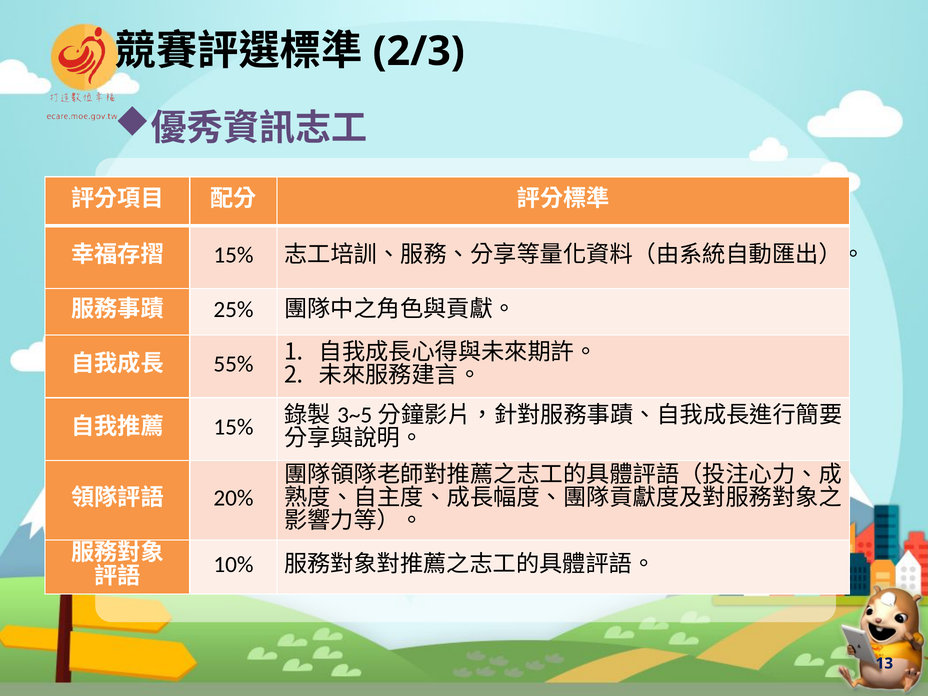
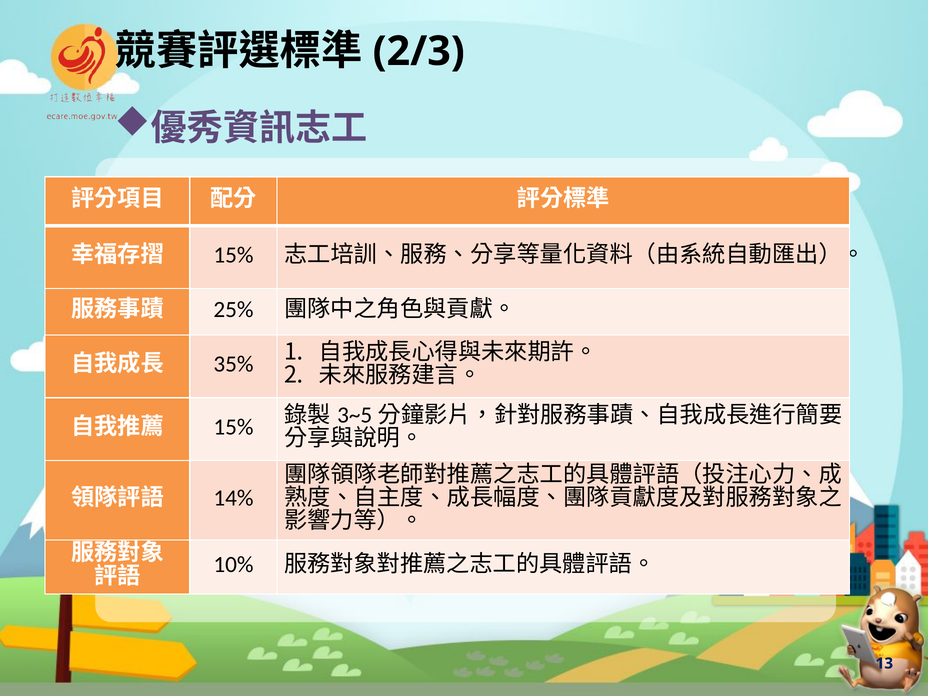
55%: 55% -> 35% (233, 364)
20%: 20% -> 14% (233, 498)
